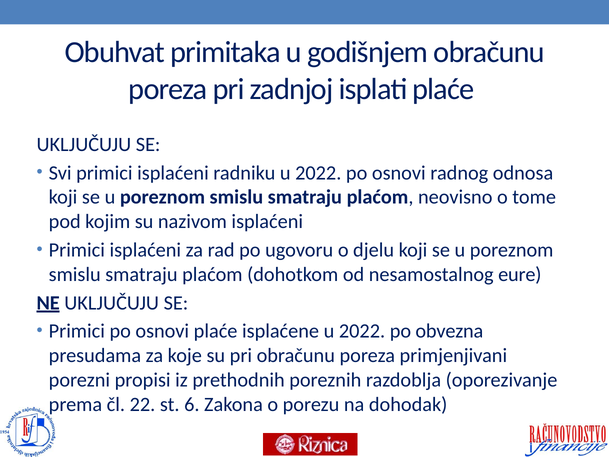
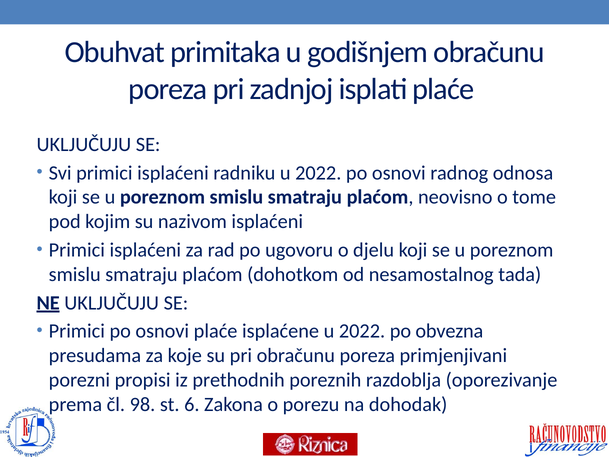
eure: eure -> tada (520, 274)
22: 22 -> 98 (143, 404)
